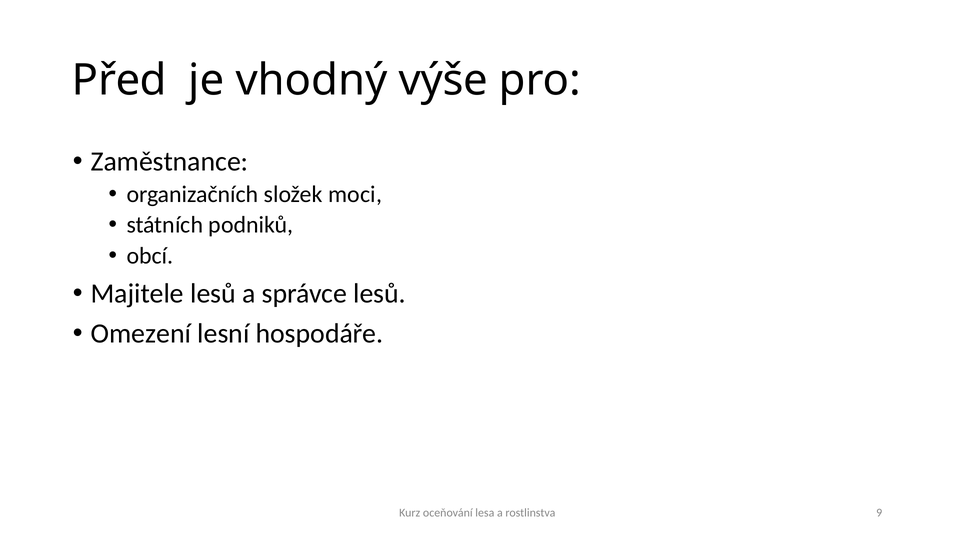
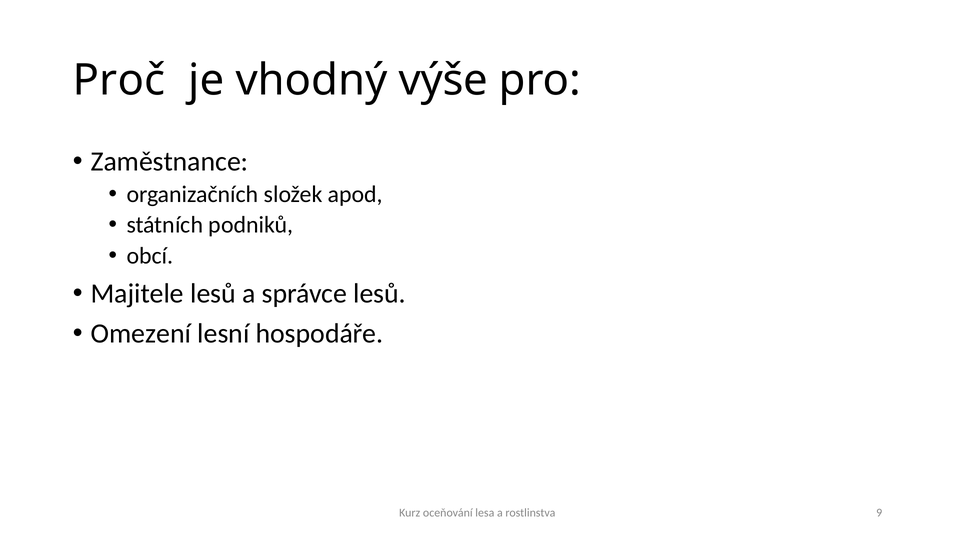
Před: Před -> Proč (119, 80)
moci: moci -> apod (355, 194)
